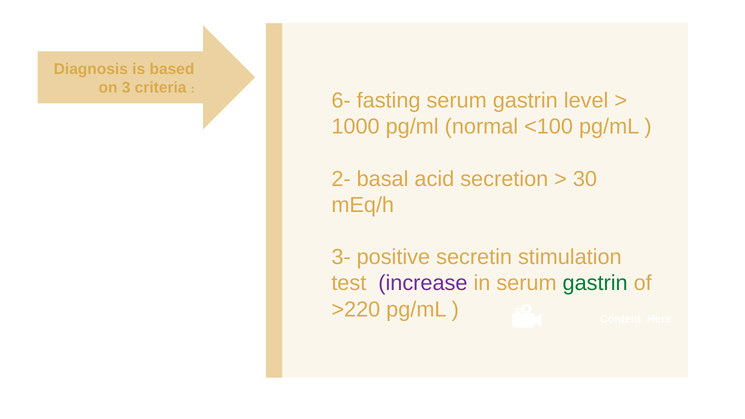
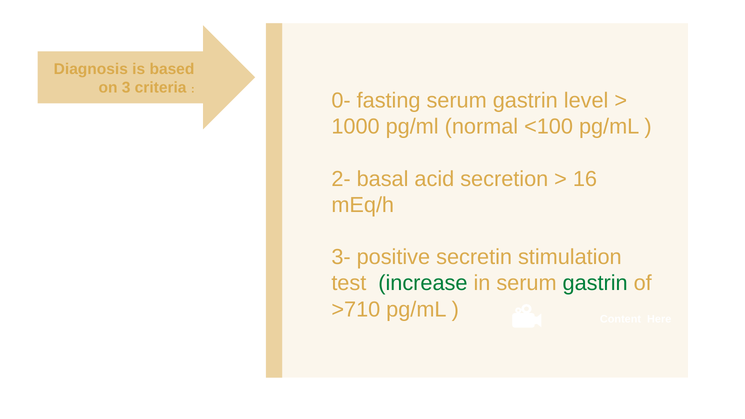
6-: 6- -> 0- (341, 101)
30: 30 -> 16 (585, 179)
increase colour: purple -> green (423, 283)
>220: >220 -> >710 (356, 309)
